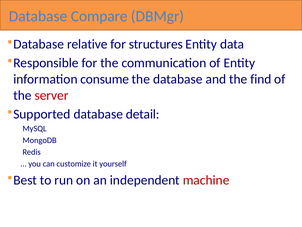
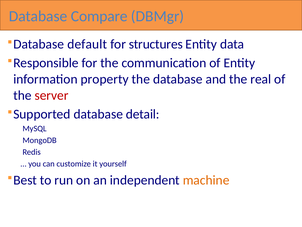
relative: relative -> default (87, 44)
consume: consume -> property (105, 79)
find: find -> real (261, 79)
machine colour: red -> orange (206, 180)
